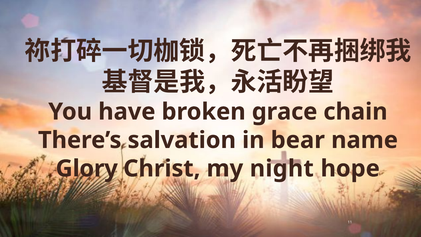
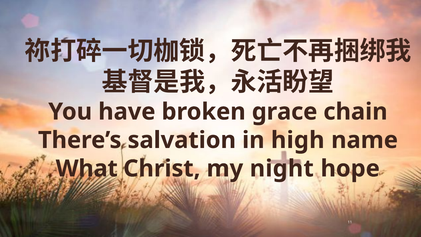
bear: bear -> high (298, 140)
Glory: Glory -> What (87, 168)
